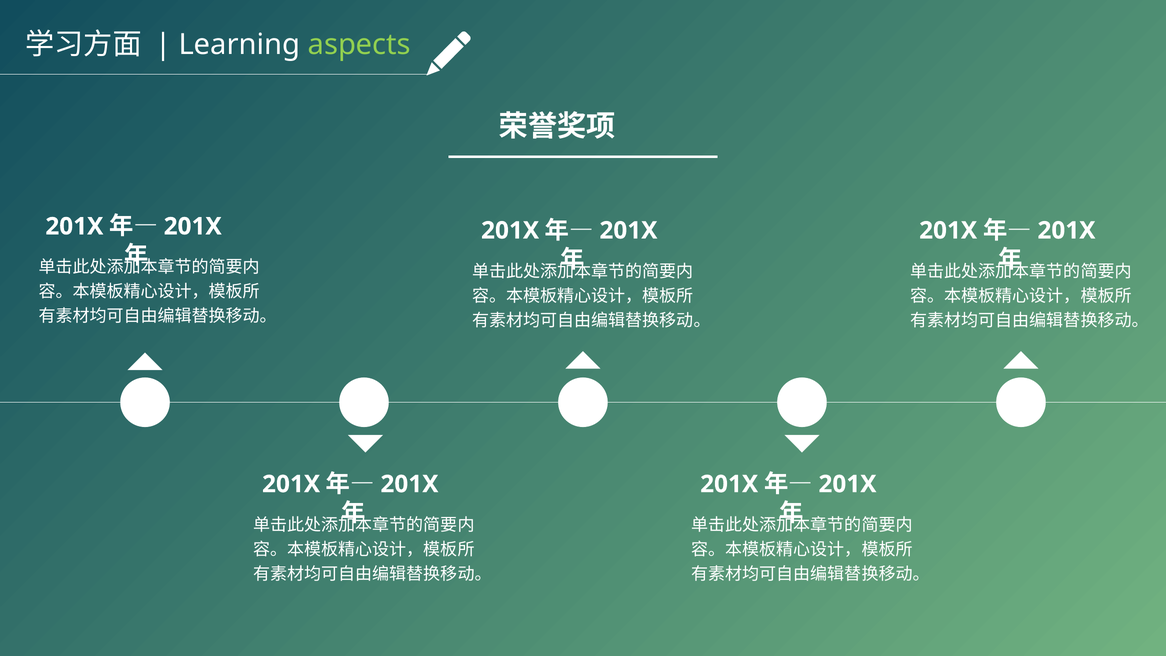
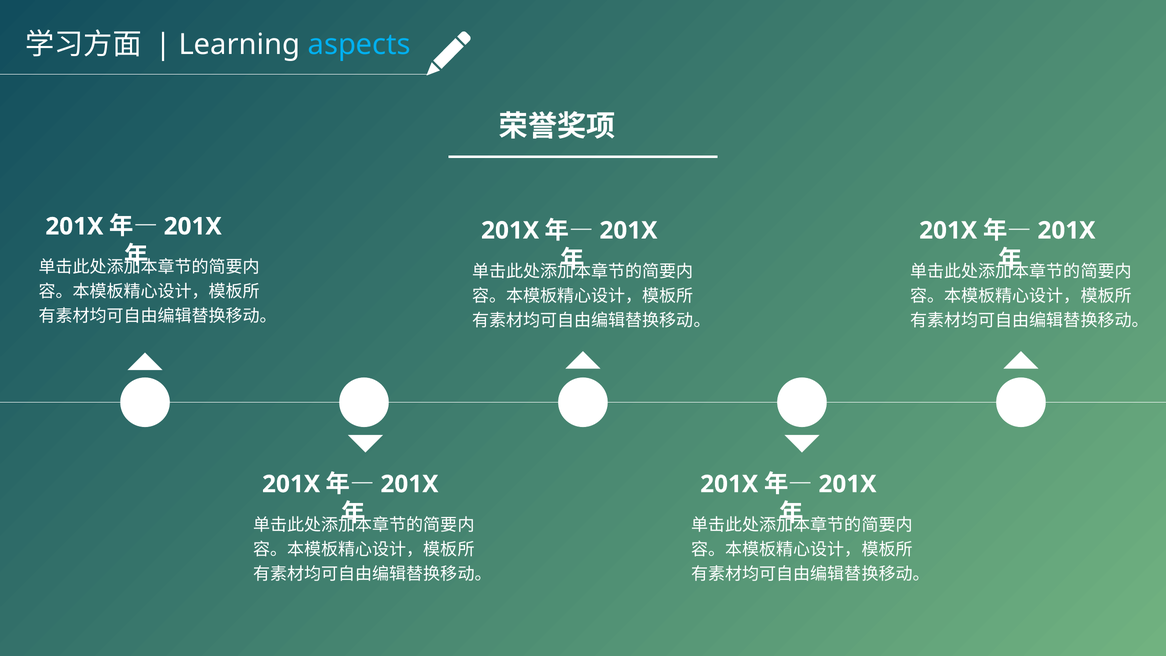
aspects colour: light green -> light blue (359, 45)
